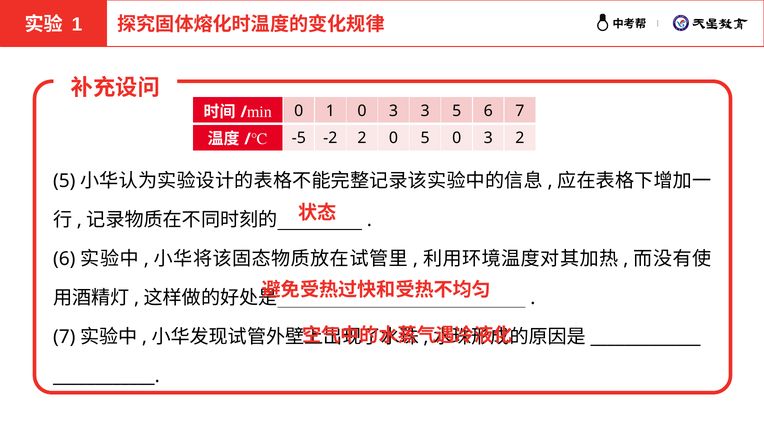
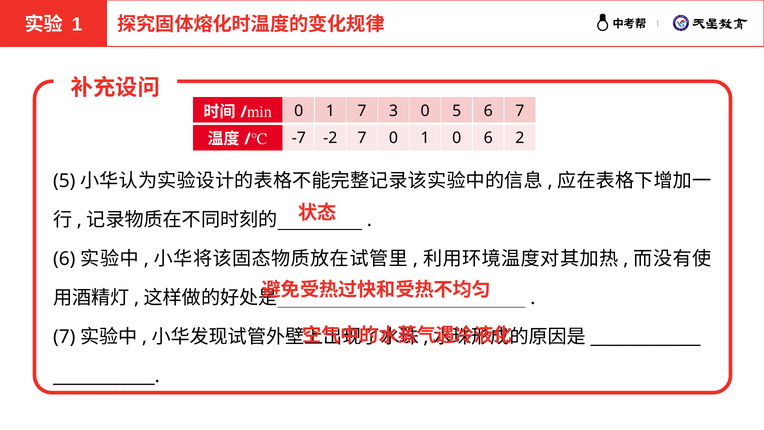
1 0: 0 -> 7 (362, 111)
3 3: 3 -> 0 (425, 111)
-5: -5 -> -7 (299, 138)
-2 2: 2 -> 7 (362, 138)
5: 5 -> 1 (425, 138)
3: 3 -> 6 (488, 138)
